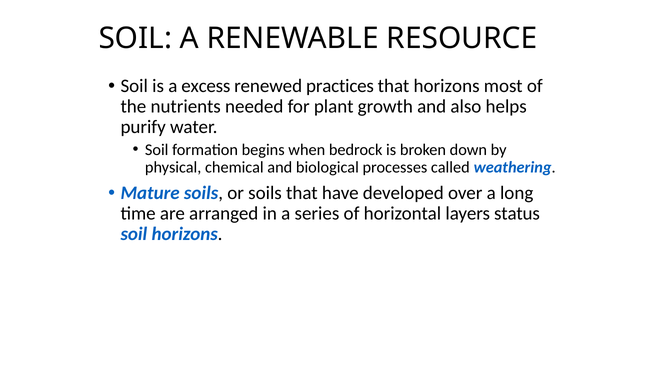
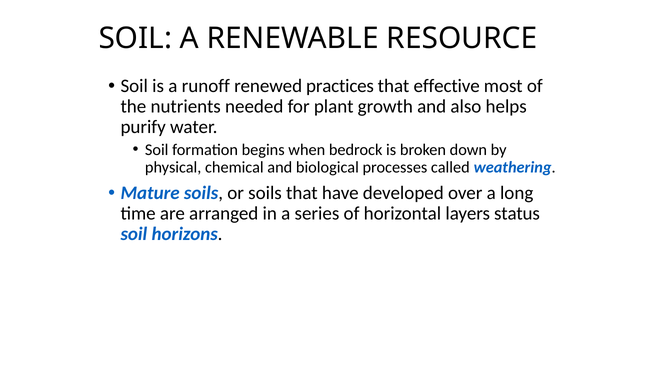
excess: excess -> runoff (206, 86)
that horizons: horizons -> effective (447, 86)
